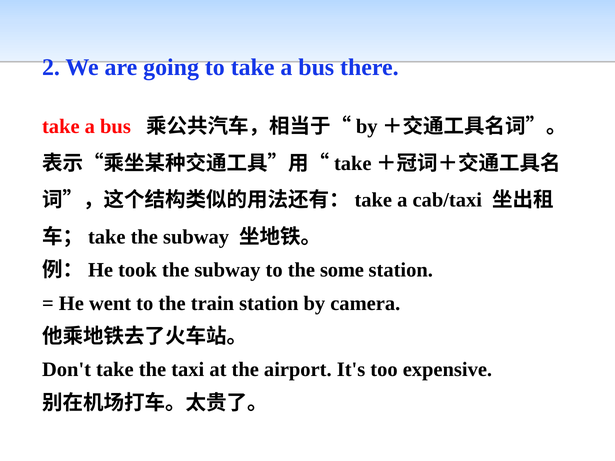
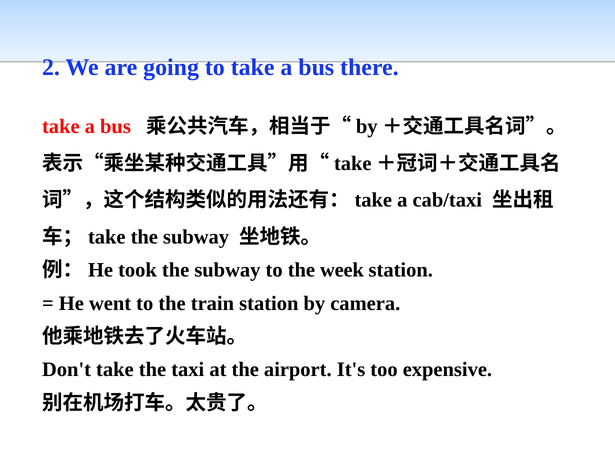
some: some -> week (342, 270)
